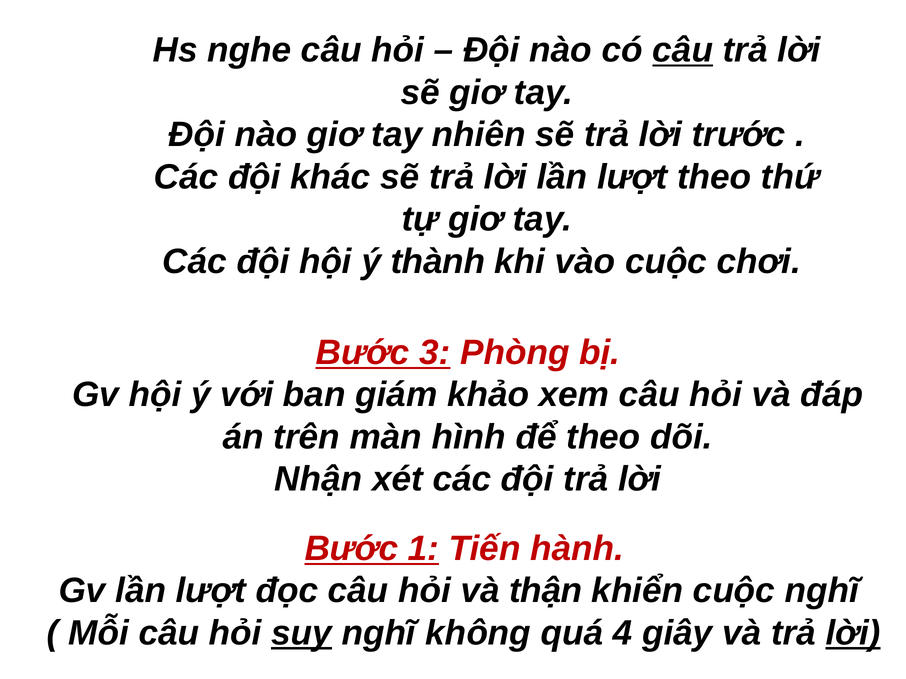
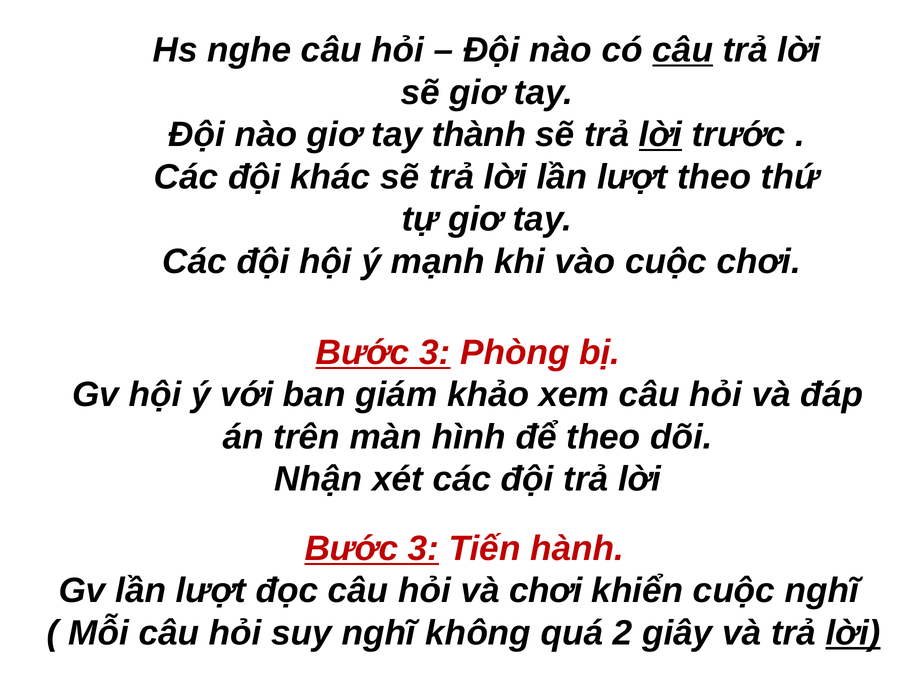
nhiên: nhiên -> thành (479, 135)
lời underline: none -> present (660, 135)
thành: thành -> mạnh (438, 262)
1: 1 -> 3 (424, 549)
và thận: thận -> chơi (546, 591)
suy underline: present -> none (302, 634)
4: 4 -> 2 (623, 634)
